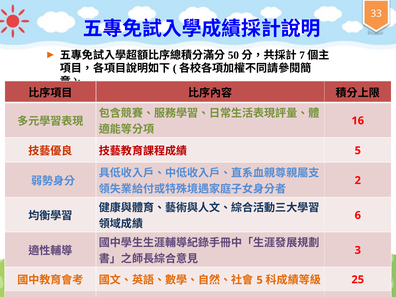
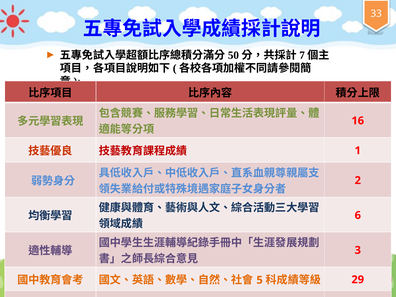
5: 5 -> 1 (358, 151)
25: 25 -> 29 (358, 280)
